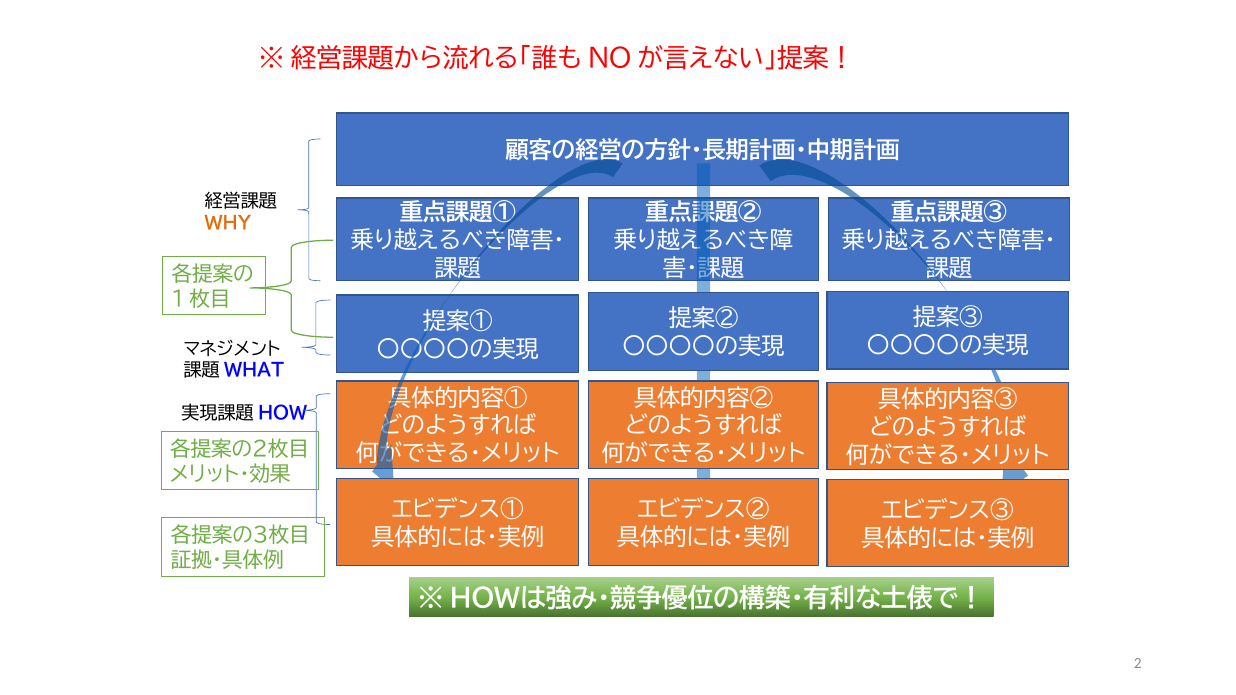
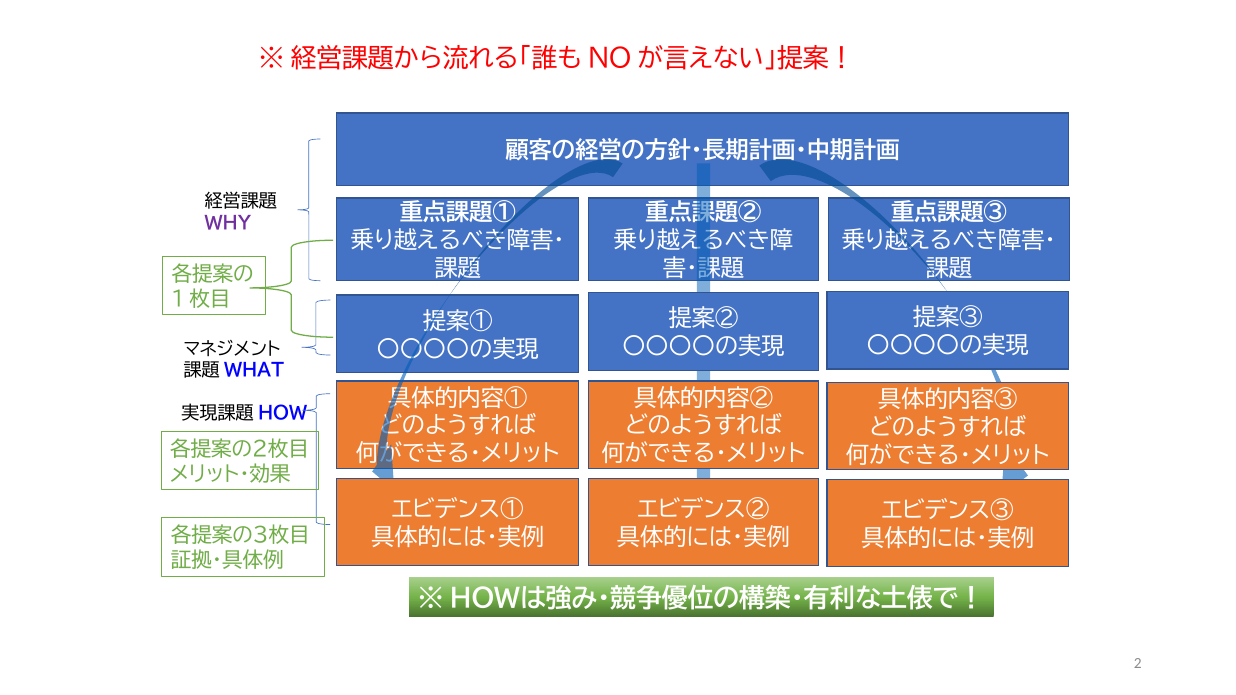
WHY colour: orange -> purple (228, 224)
